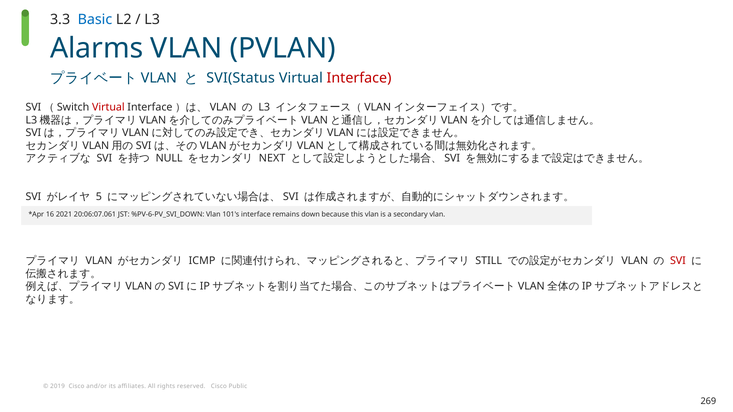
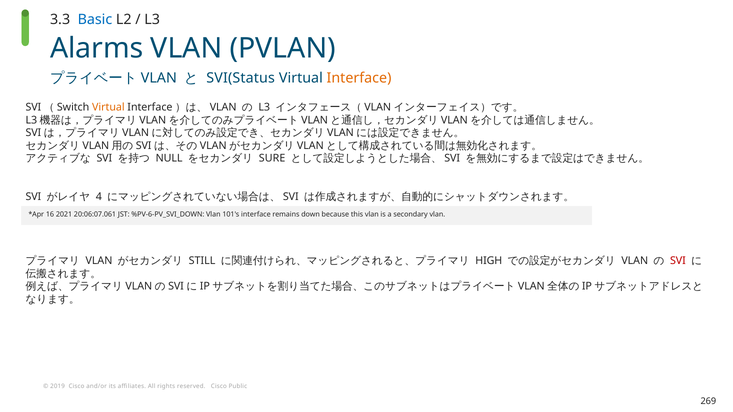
Interface colour: red -> orange (359, 78)
Virtual colour: red -> orange (108, 107)
NEXT: NEXT -> SURE (272, 159)
5: 5 -> 4 (99, 197)
ICMP: ICMP -> STILL (202, 261)
STILL: STILL -> HIGH (489, 261)
